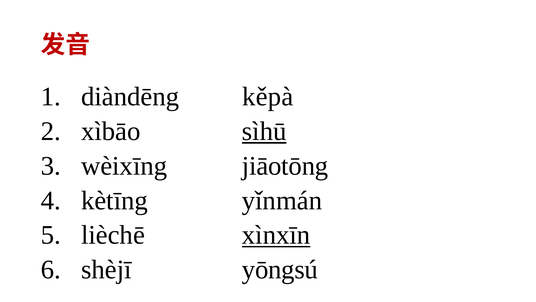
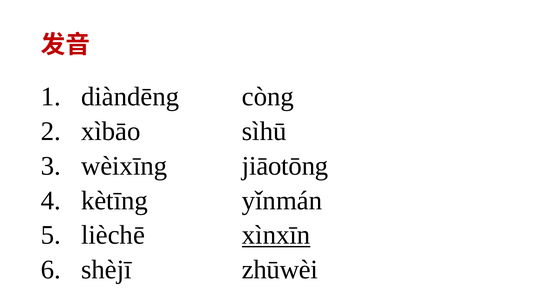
kěpà: kěpà -> còng (268, 97)
sìhū underline: present -> none (264, 131)
yōngsú: yōngsú -> zhūwèi (280, 269)
